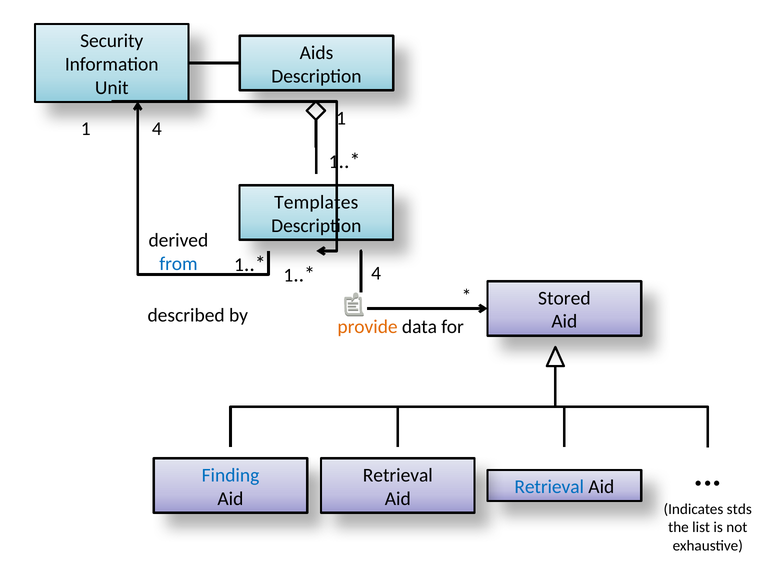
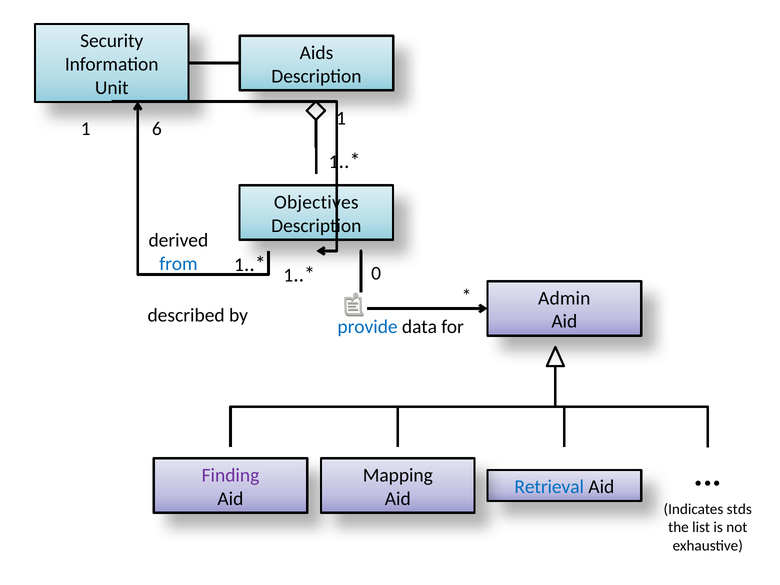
1 4: 4 -> 6 (157, 129)
Templates: Templates -> Objectives (316, 202)
4: 4 -> 0 (376, 273)
Stored: Stored -> Admin (564, 298)
provide colour: orange -> blue (368, 327)
Finding colour: blue -> purple (230, 475)
Retrieval: Retrieval -> Mapping (398, 475)
